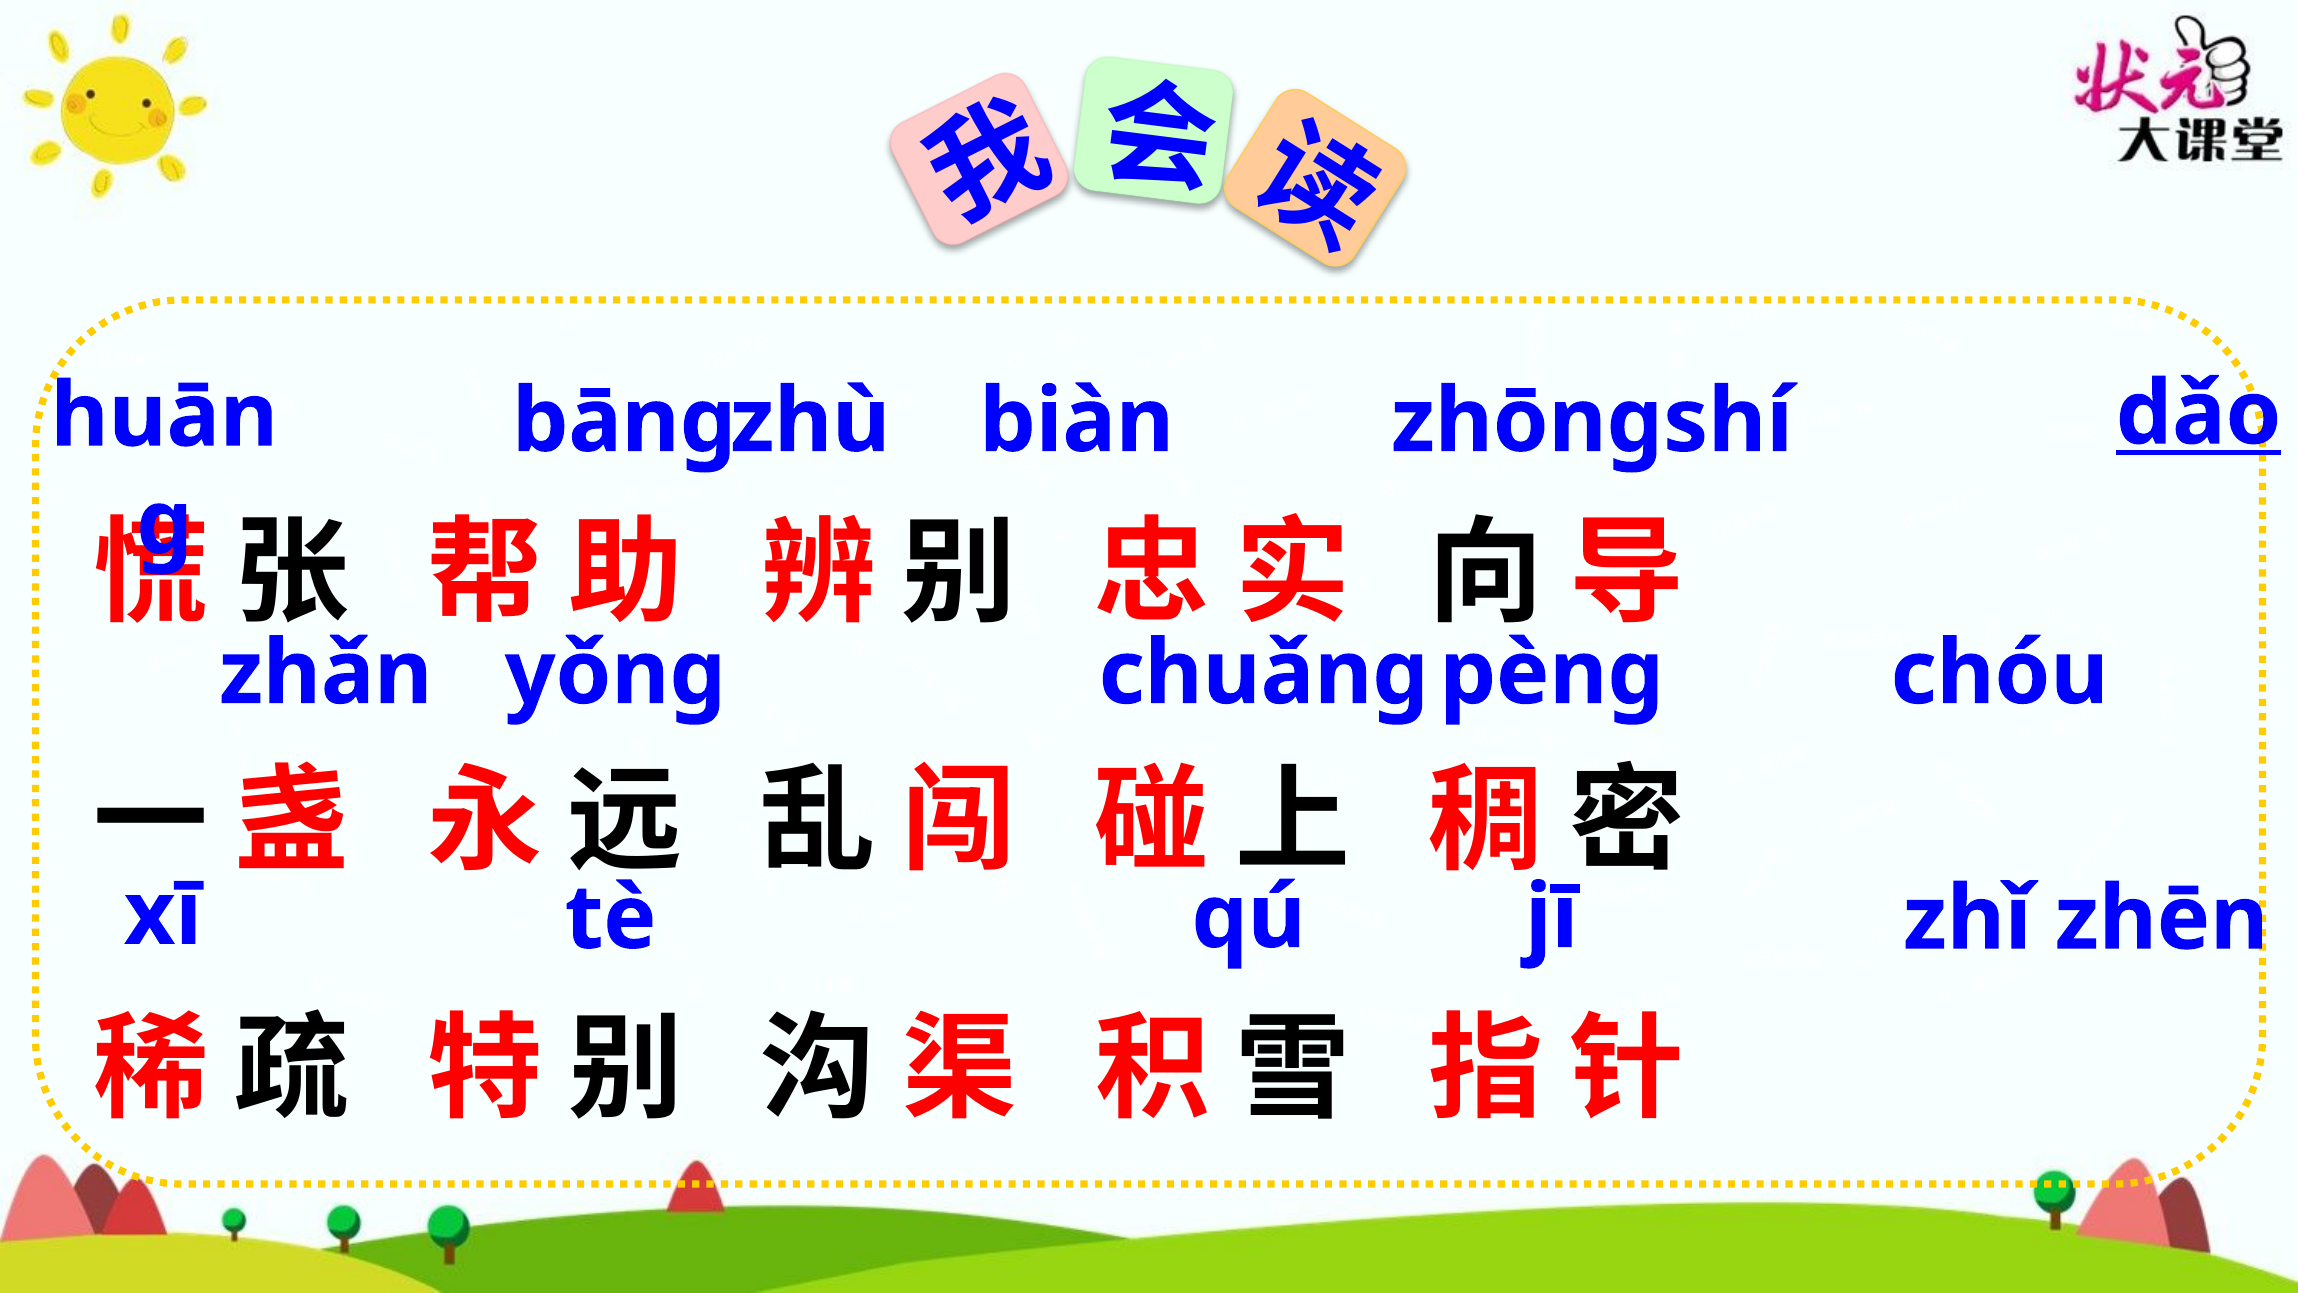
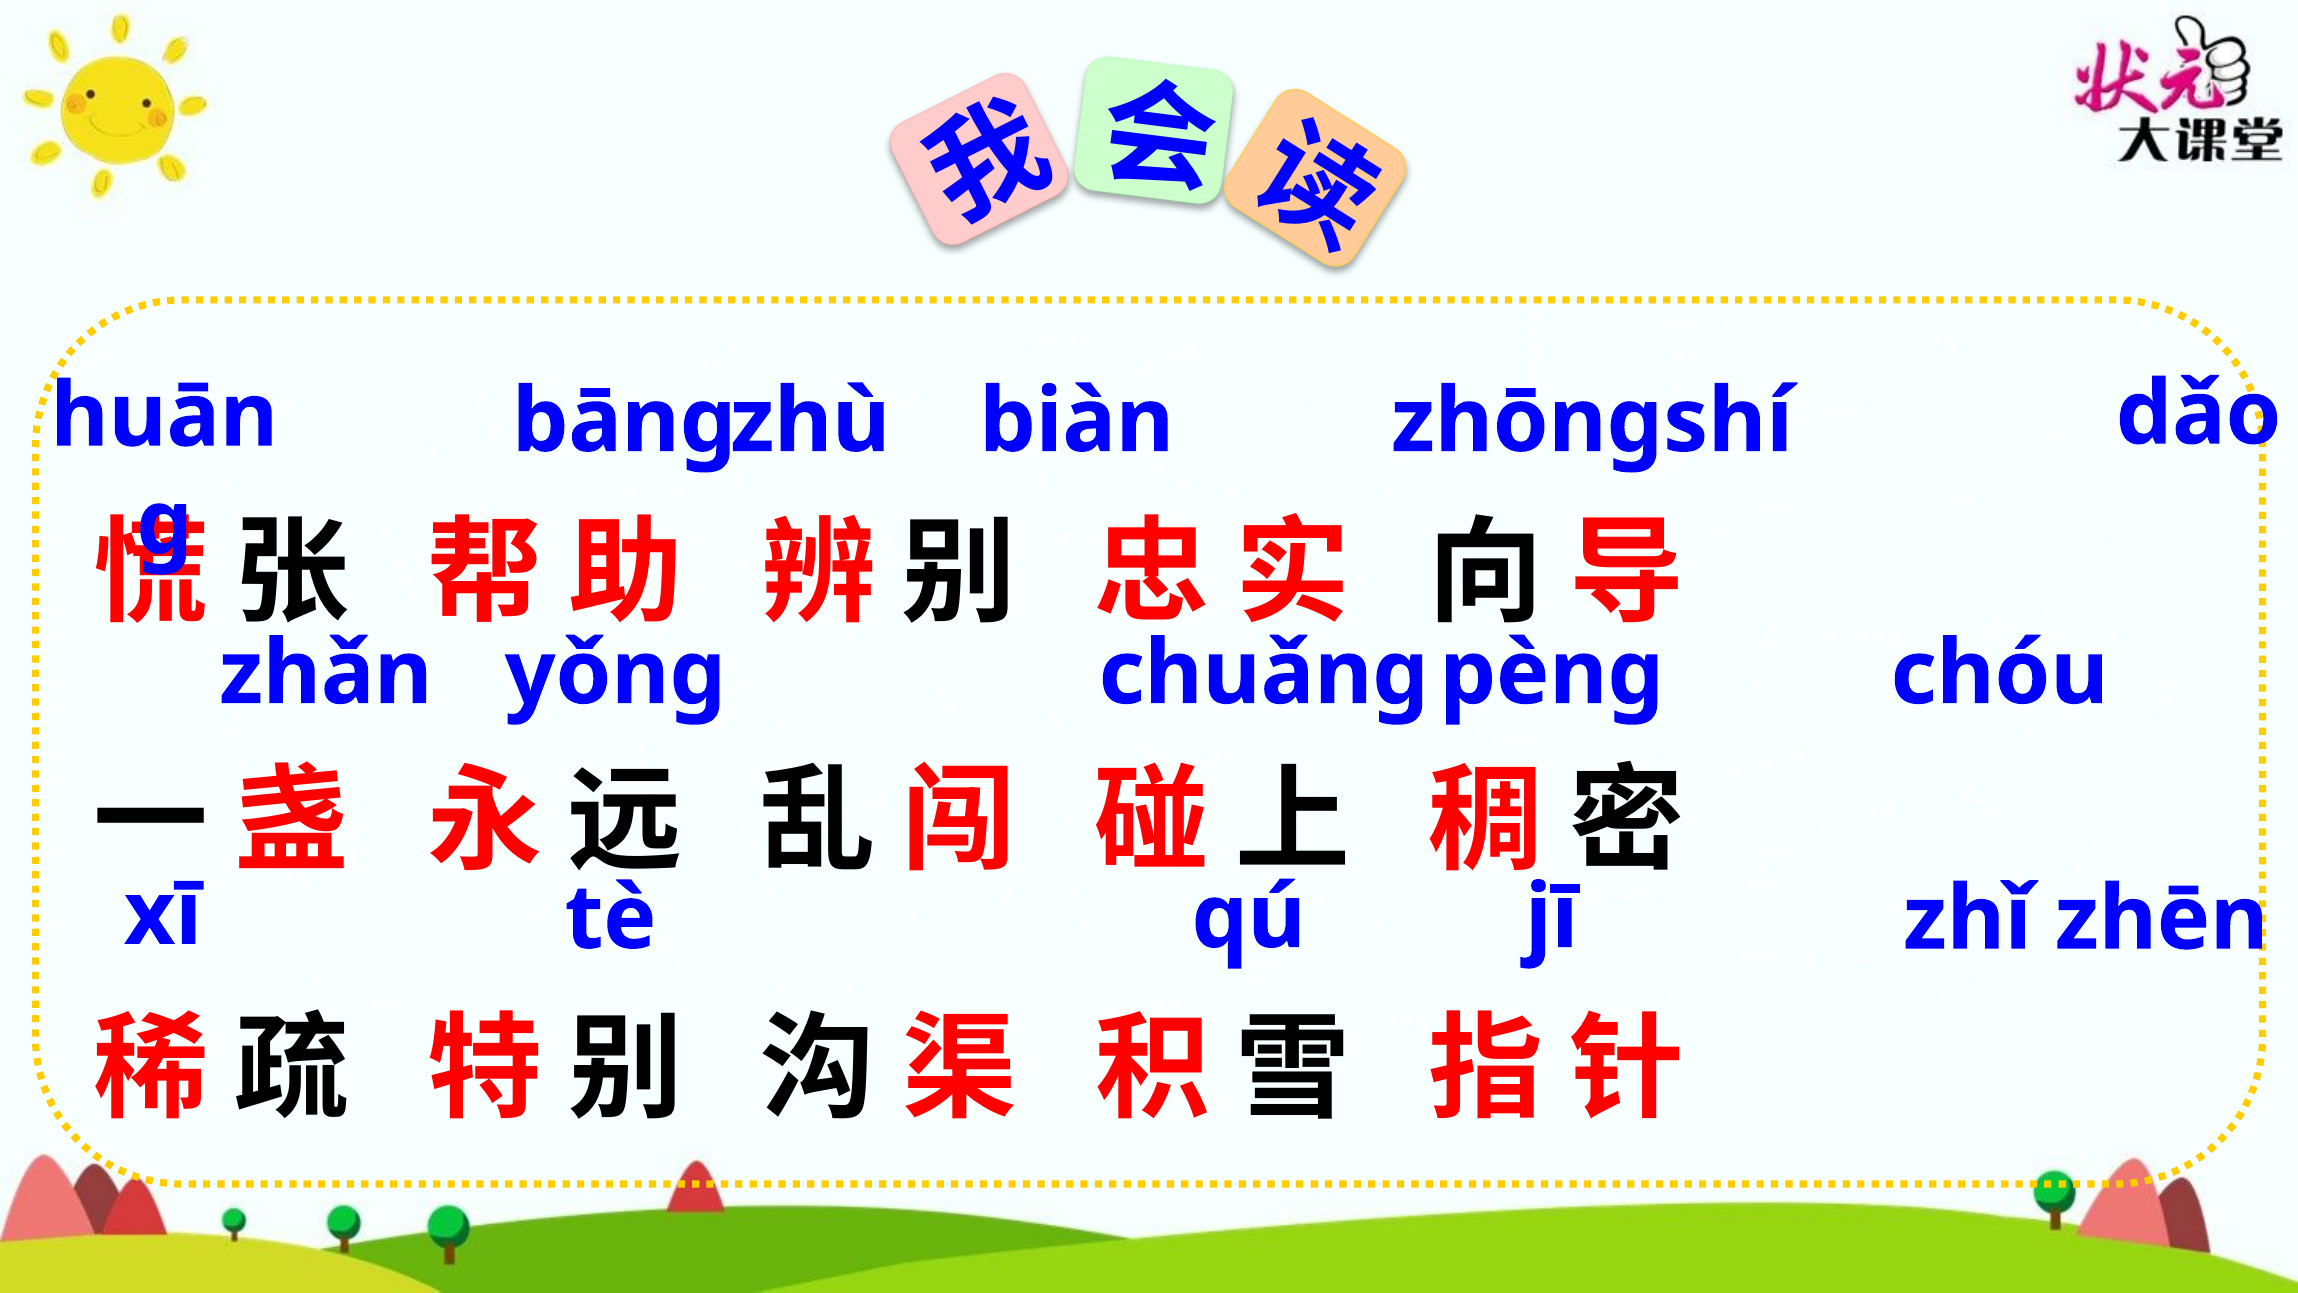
dǎo underline: present -> none (2199, 414)
